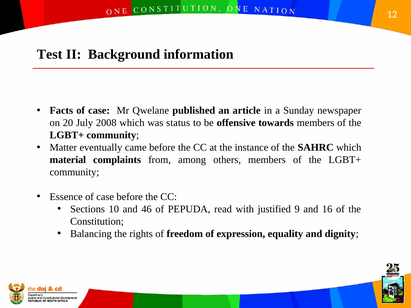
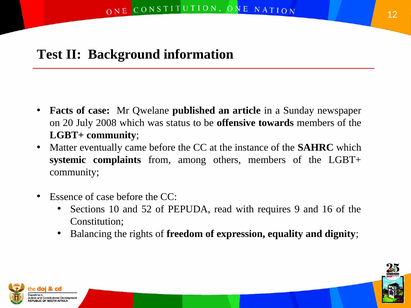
material: material -> systemic (68, 160)
46: 46 -> 52 (147, 209)
justified: justified -> requires (274, 209)
